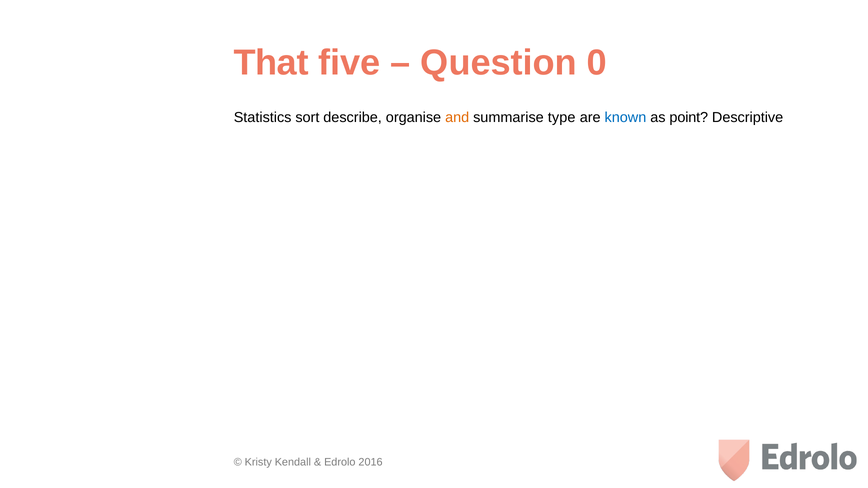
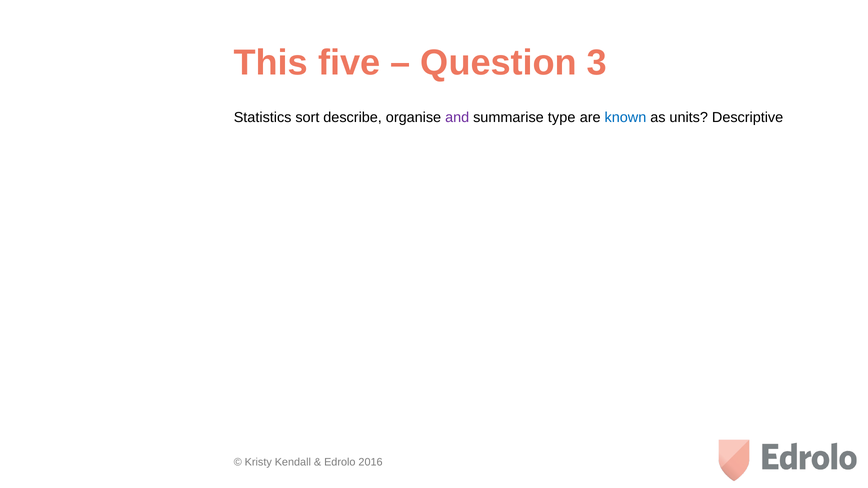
That: That -> This (271, 63)
0: 0 -> 3 (597, 63)
and colour: orange -> purple (457, 118)
point: point -> units (689, 118)
